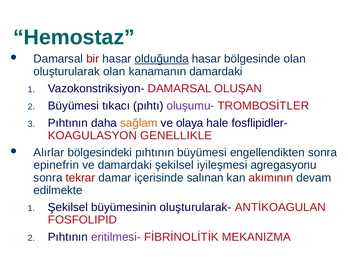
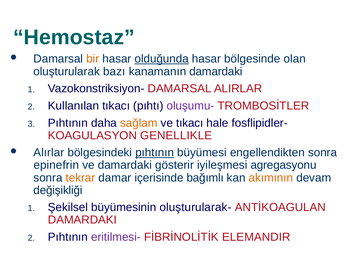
bir colour: red -> orange (93, 59)
oluşturularak olan: olan -> bazı (114, 71)
OLUŞAN: OLUŞAN -> ALIRLAR (238, 89)
Büyümesi: Büyümesi -> Kullanılan (74, 106)
ve olaya: olaya -> tıkacı (190, 123)
pıhtının underline: none -> present (155, 153)
damardaki şekilsel: şekilsel -> gösterir (175, 165)
tekrar colour: red -> orange (80, 178)
salınan: salınan -> bağımlı (205, 178)
akımının colour: red -> orange (271, 178)
edilmekte: edilmekte -> değişikliği (58, 190)
FOSFOLIPID: FOSFOLIPID -> DAMARDAKI (82, 220)
MEKANIZMA: MEKANIZMA -> ELEMANDIR (256, 237)
